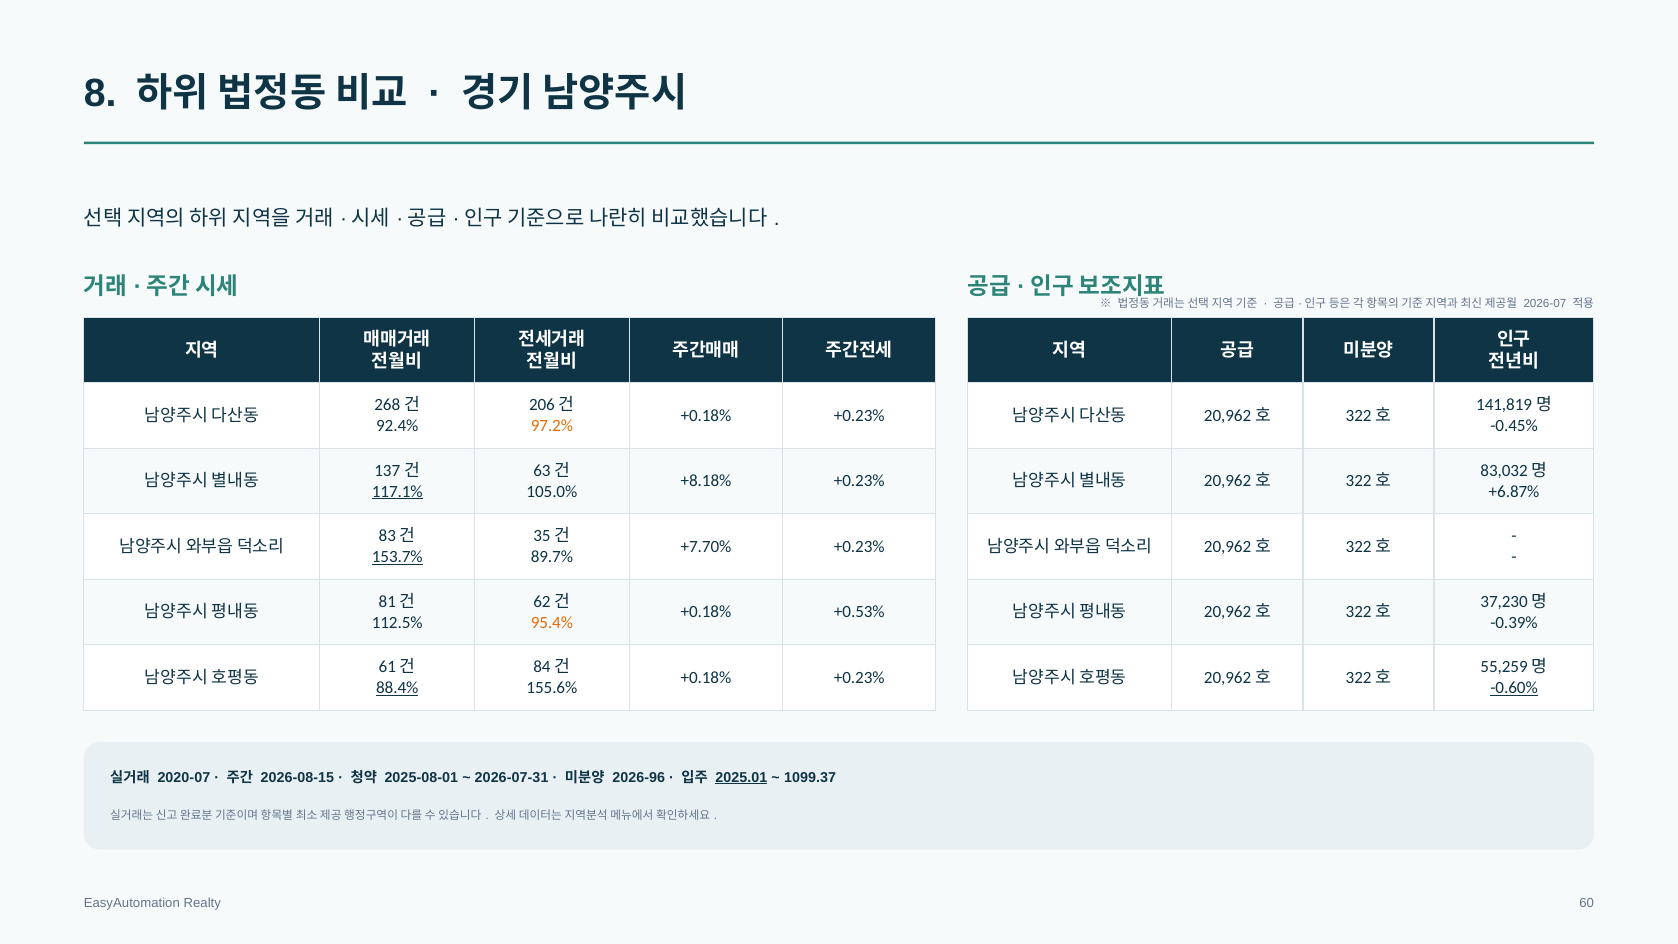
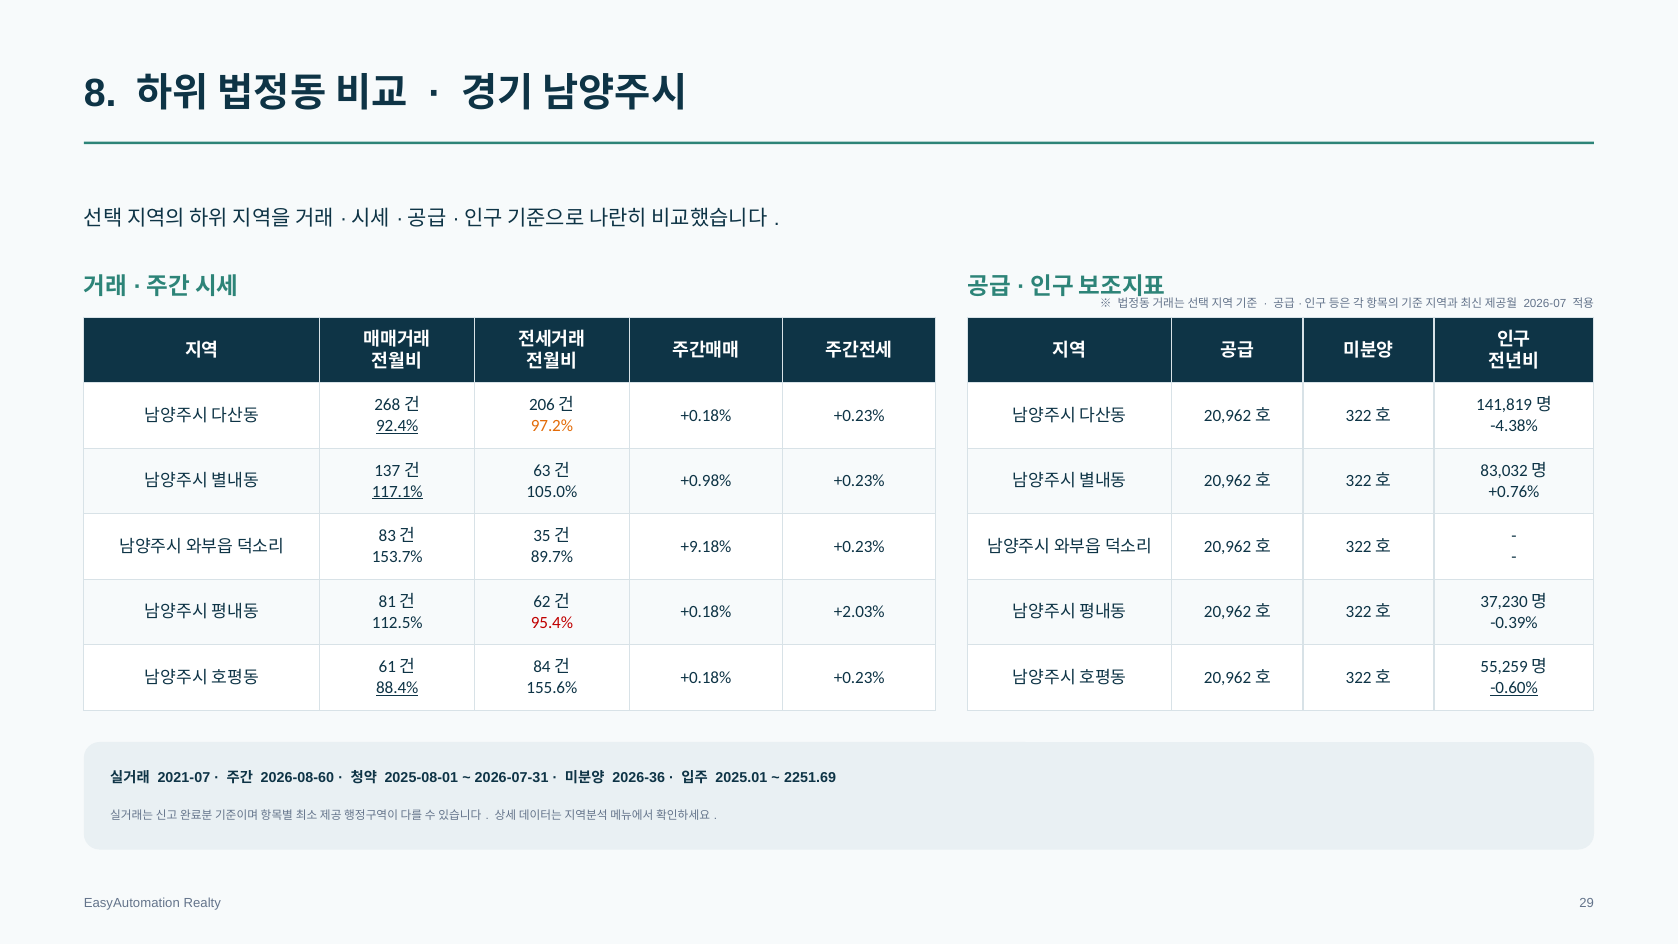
92.4% underline: none -> present (397, 426)
-0.45%: -0.45% -> -4.38% (1514, 426)
+8.18%: +8.18% -> +0.98% (706, 481)
+6.87%: +6.87% -> +0.76% (1514, 491)
+7.70%: +7.70% -> +9.18% (706, 547)
153.7% underline: present -> none (397, 557)
+0.53%: +0.53% -> +2.03% (859, 612)
95.4% colour: orange -> red (552, 622)
2020-07: 2020-07 -> 2021-07 (184, 778)
2026-08-15: 2026-08-15 -> 2026-08-60 (297, 778)
2026-96: 2026-96 -> 2026-36 (639, 778)
2025.01 underline: present -> none (741, 778)
1099.37: 1099.37 -> 2251.69 (810, 778)
60: 60 -> 29 (1587, 903)
